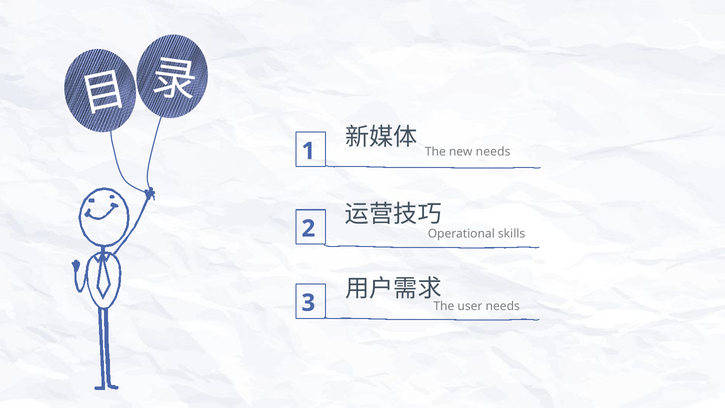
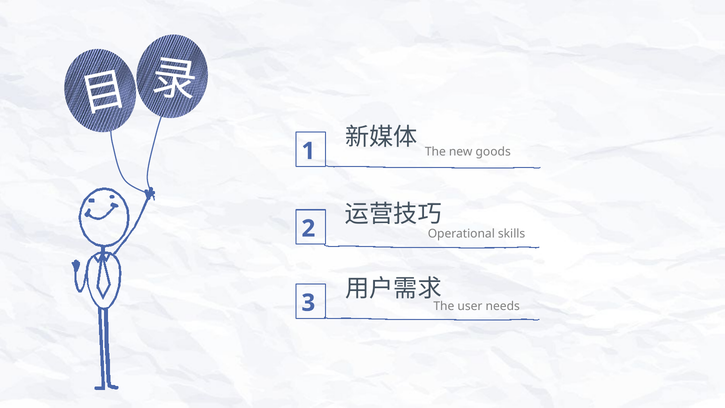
new needs: needs -> goods (493, 152)
